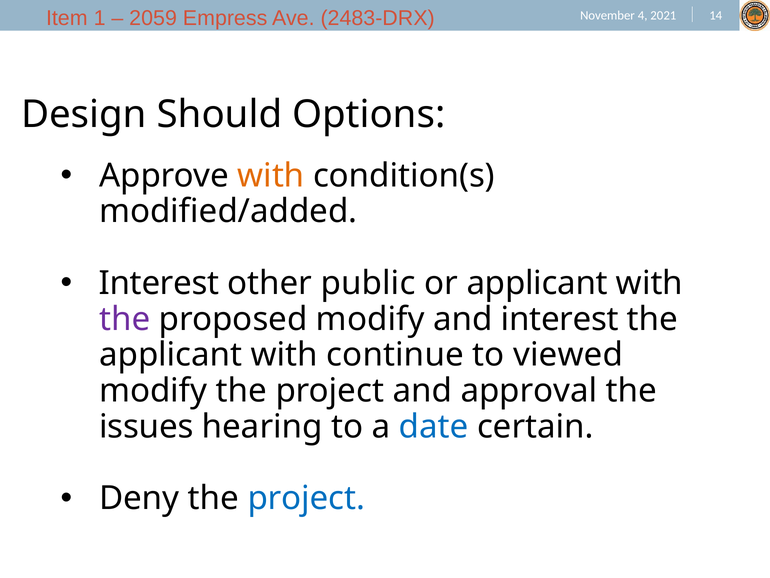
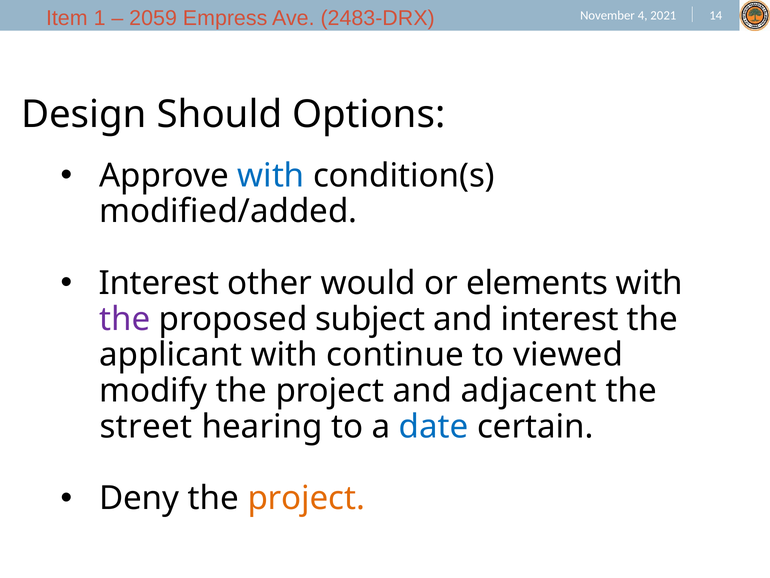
with colour: orange -> blue (271, 175)
public: public -> would (368, 283)
or applicant: applicant -> elements (537, 283)
proposed modify: modify -> subject (370, 319)
approval: approval -> adjacent (529, 390)
issues: issues -> street (146, 426)
project colour: blue -> orange (306, 498)
